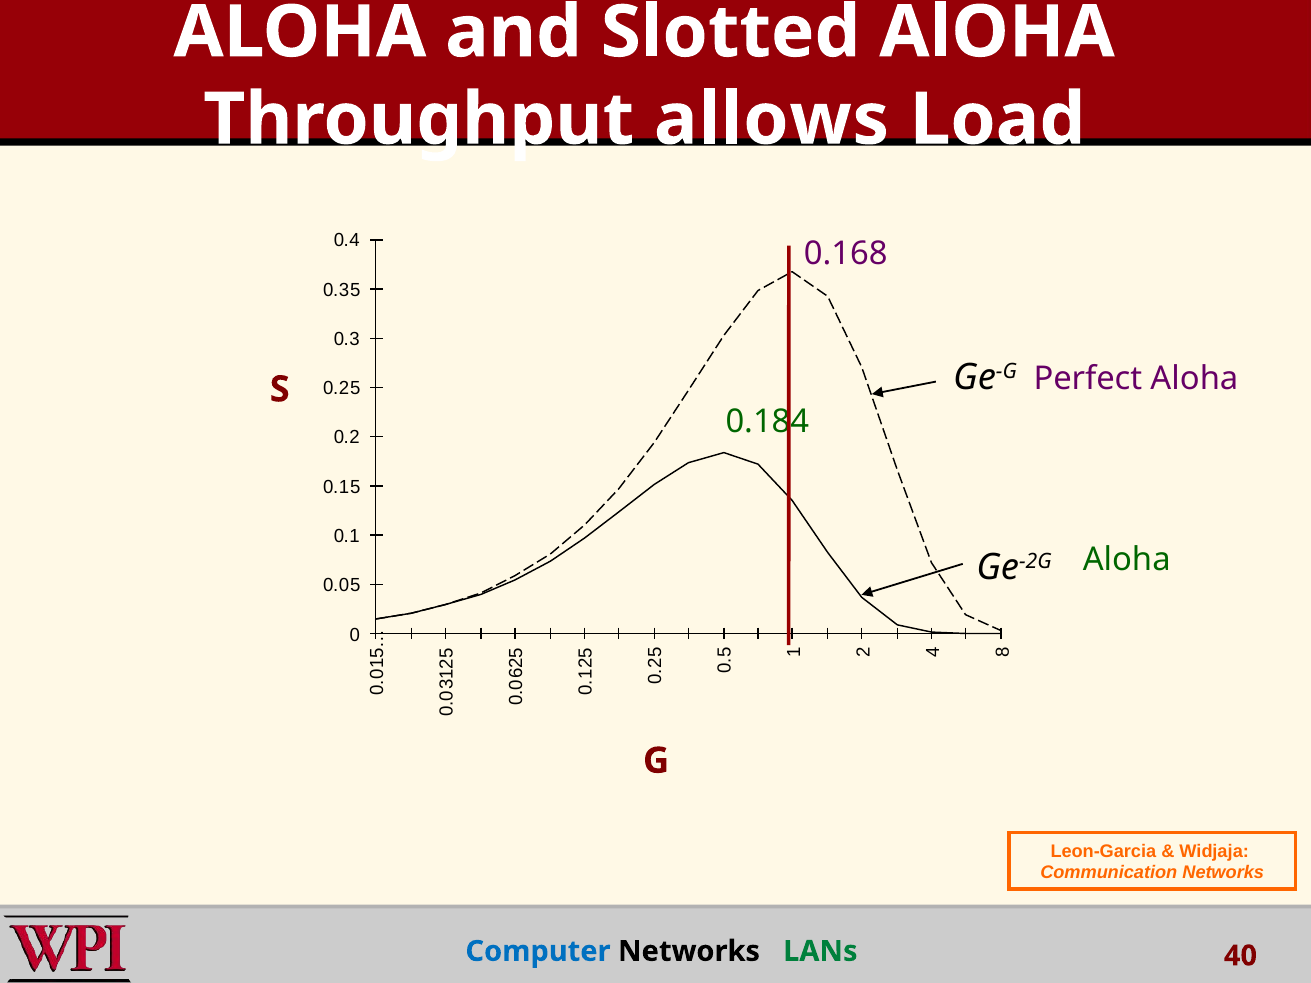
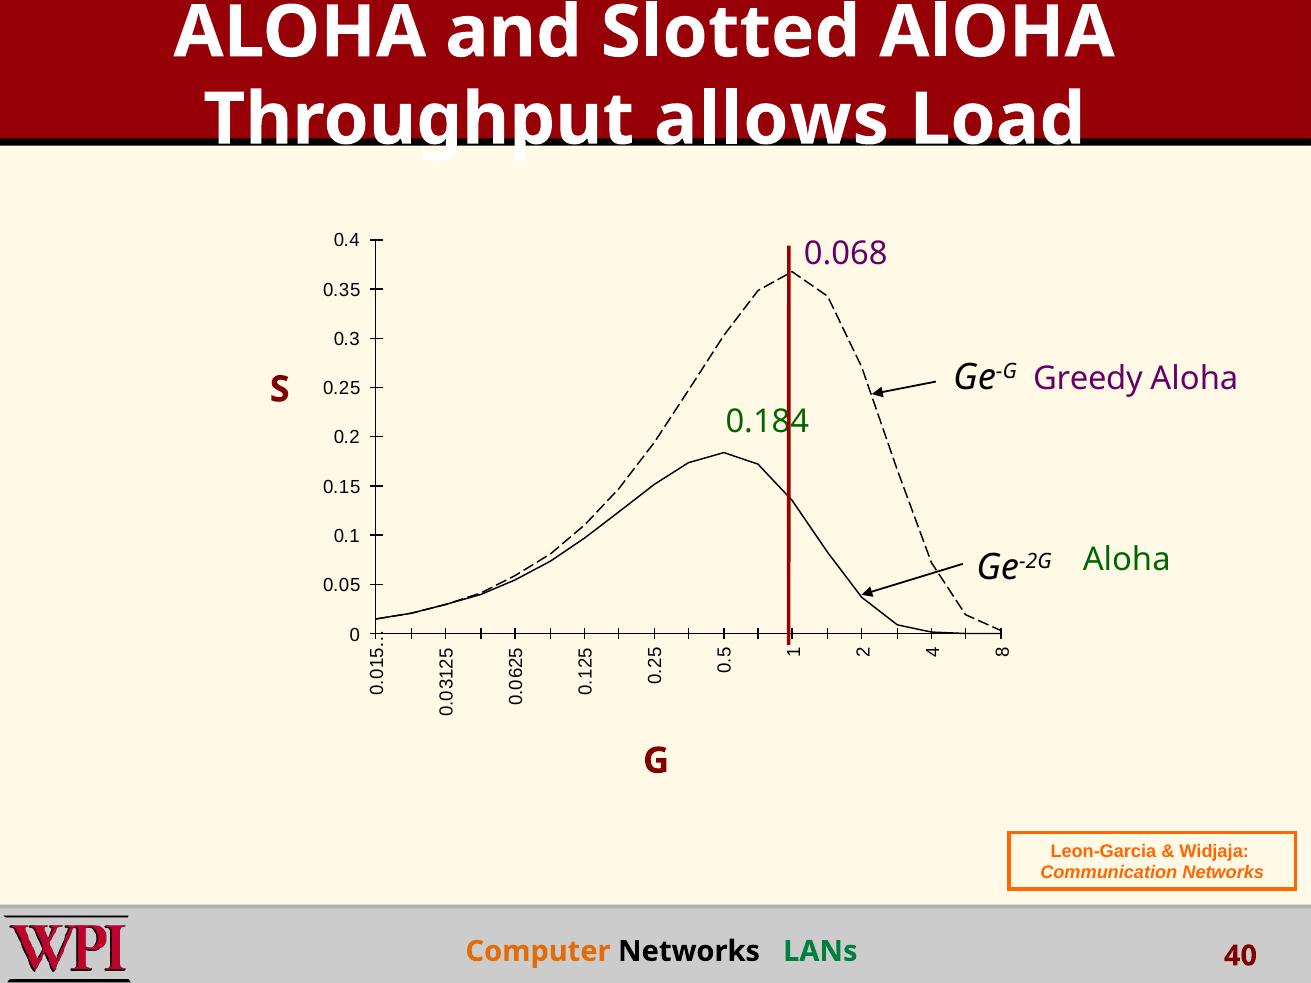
0.168: 0.168 -> 0.068 (846, 254)
Perfect: Perfect -> Greedy (1088, 379)
Computer colour: blue -> orange (538, 952)
